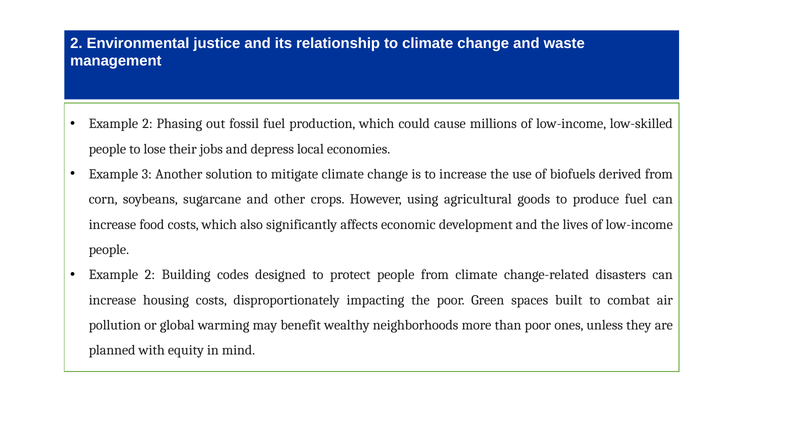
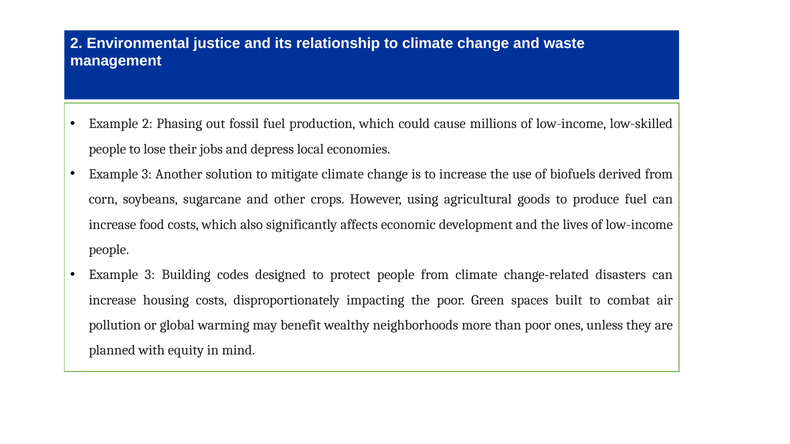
2: 2 -> 3 (150, 275)
